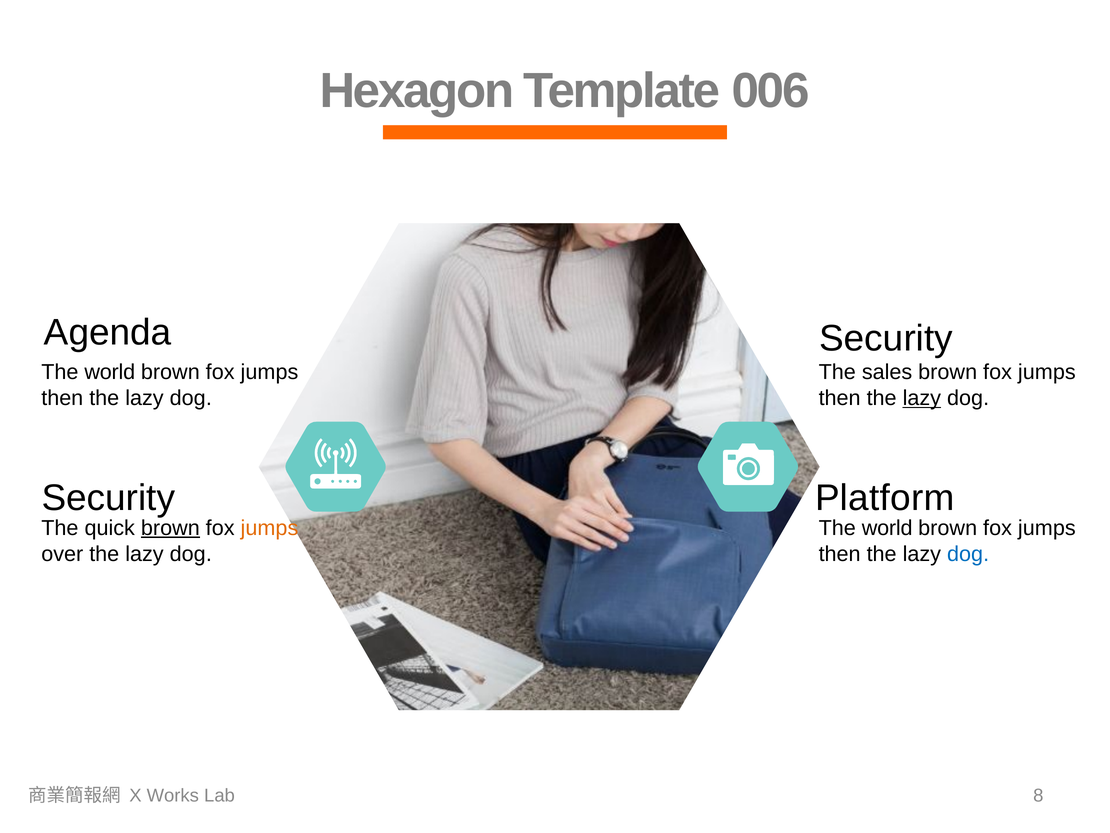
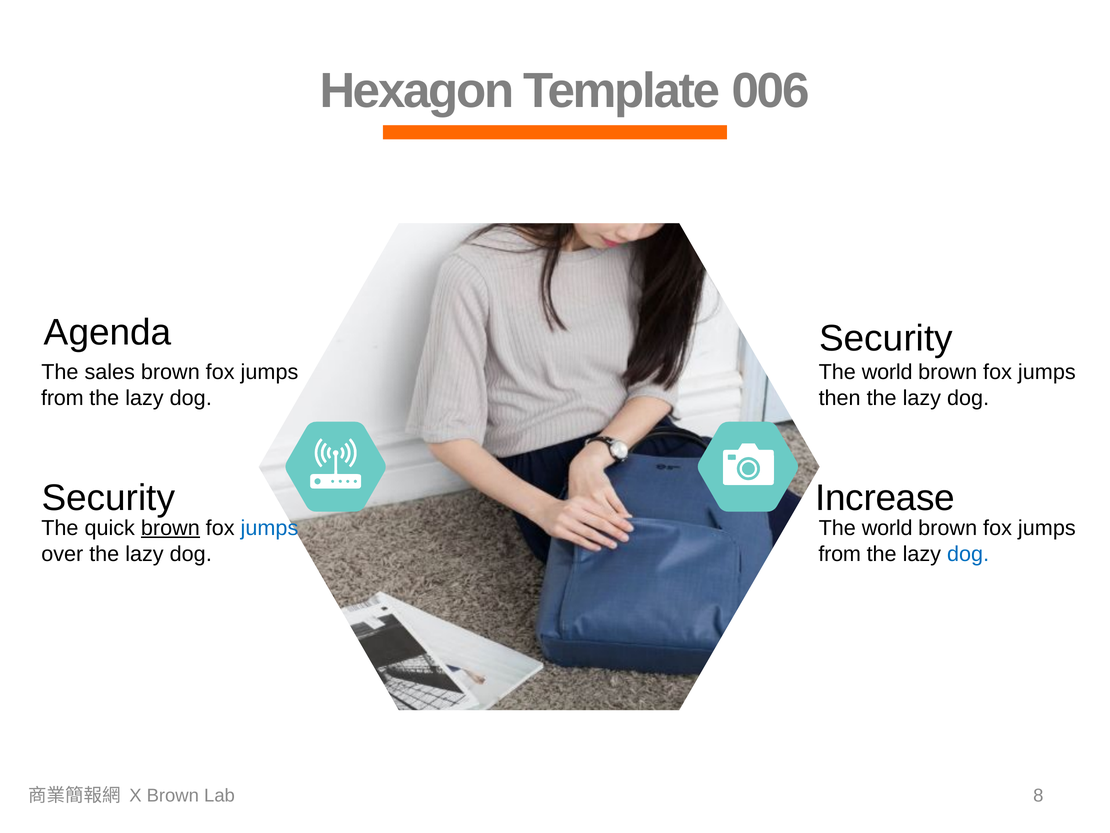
world: world -> sales (110, 372)
sales: sales -> world (887, 372)
then: then -> from (62, 398)
lazy underline: present -> none (922, 398)
Platform: Platform -> Increase (885, 498)
jumps colour: orange -> blue (269, 528)
then: then -> from (840, 554)
X Works: Works -> Brown (173, 795)
